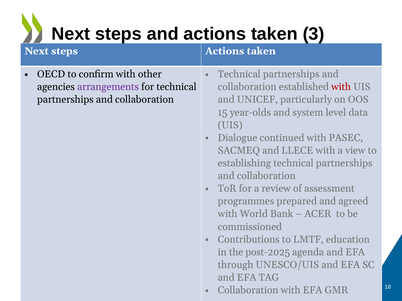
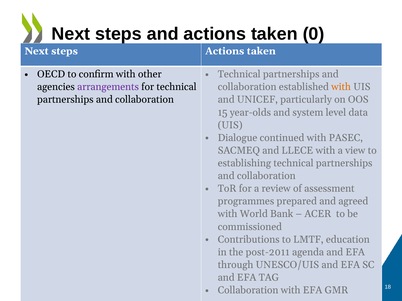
3: 3 -> 0 (314, 34)
with colour: red -> orange (341, 87)
post-2025: post-2025 -> post-2011 (268, 253)
